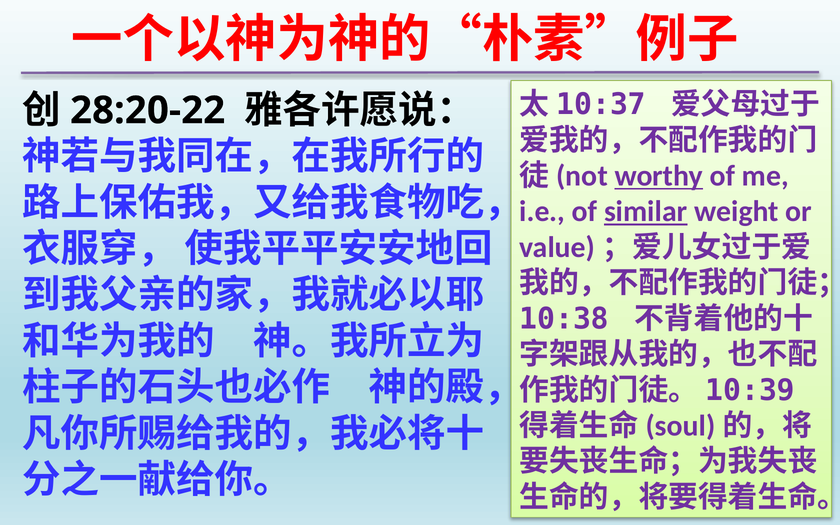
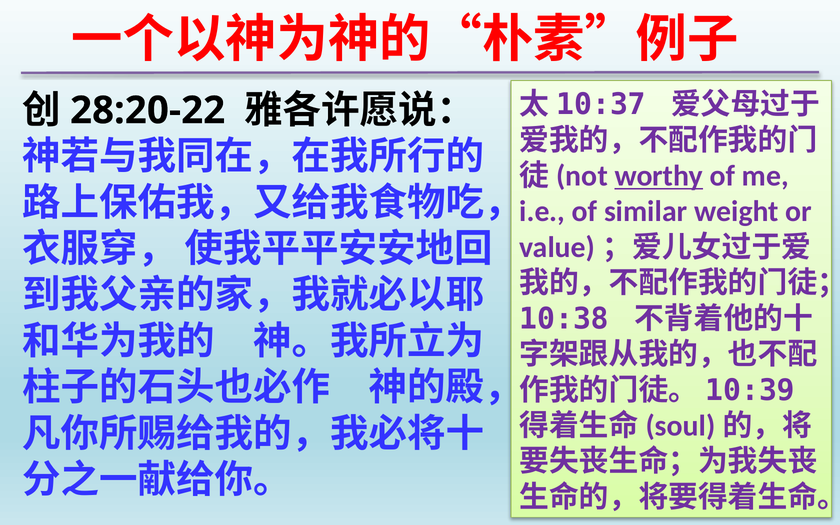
similar underline: present -> none (646, 212)
